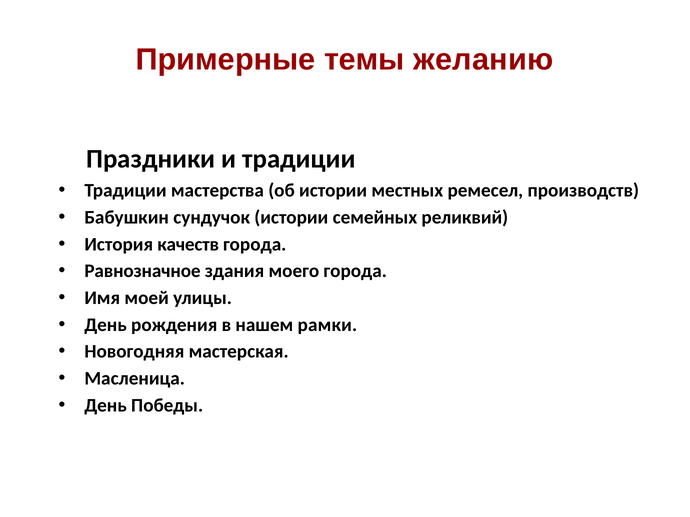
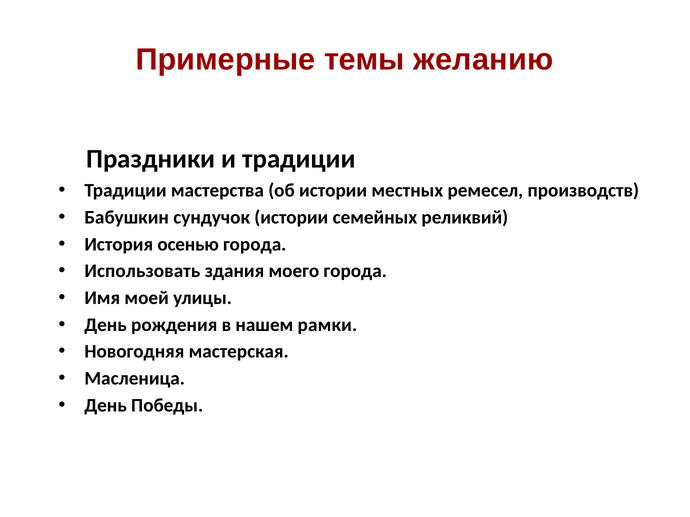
качеств: качеств -> осенью (188, 245)
Равнозначное: Равнозначное -> Использовать (142, 271)
